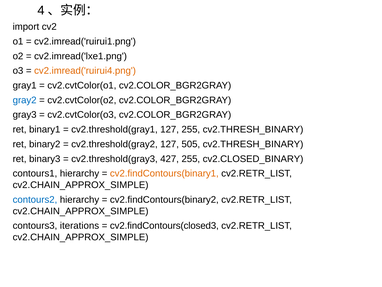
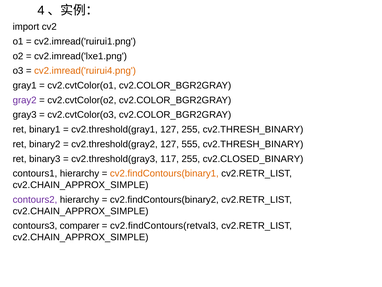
gray2 colour: blue -> purple (25, 100)
505: 505 -> 555 (191, 144)
427: 427 -> 117 (170, 159)
contours2 colour: blue -> purple (35, 199)
iterations: iterations -> comparer (80, 225)
cv2.findContours(closed3: cv2.findContours(closed3 -> cv2.findContours(retval3 (164, 225)
